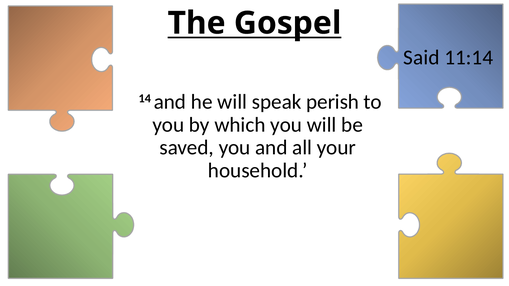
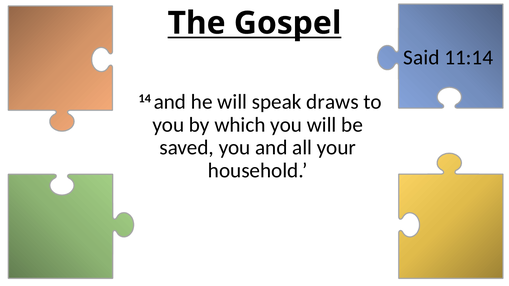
perish: perish -> draws (333, 102)
